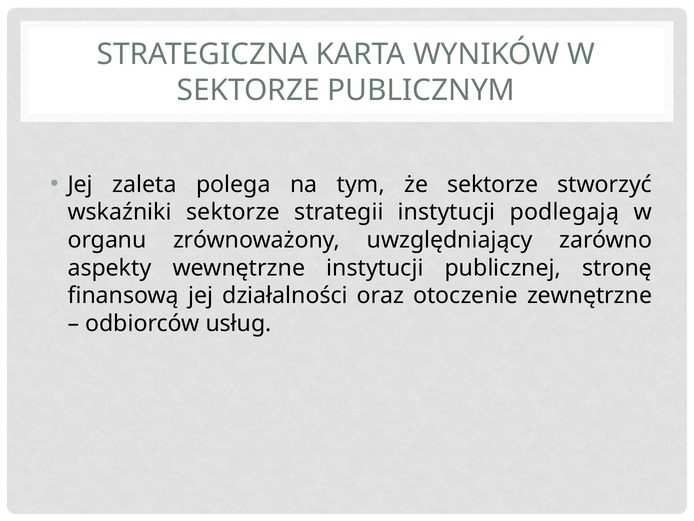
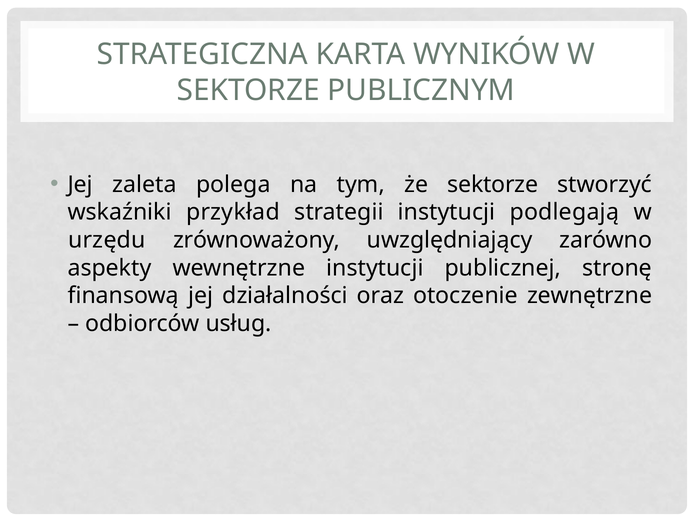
wskaźniki sektorze: sektorze -> przykład (233, 212)
organu: organu -> urzędu (107, 240)
